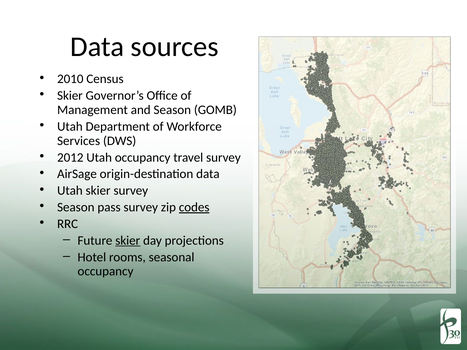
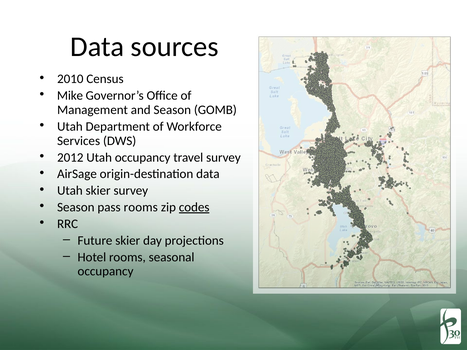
Skier: Skier -> Mike (70, 96)
pass survey: survey -> rooms (141, 207)
skier underline: present -> none (128, 241)
